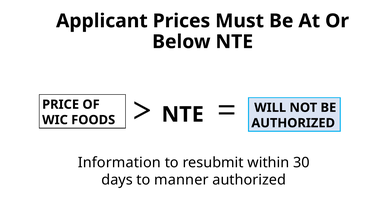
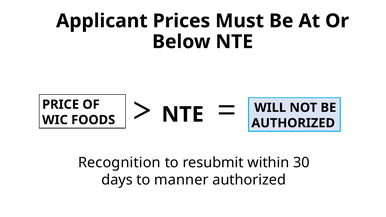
Information: Information -> Recognition (119, 163)
